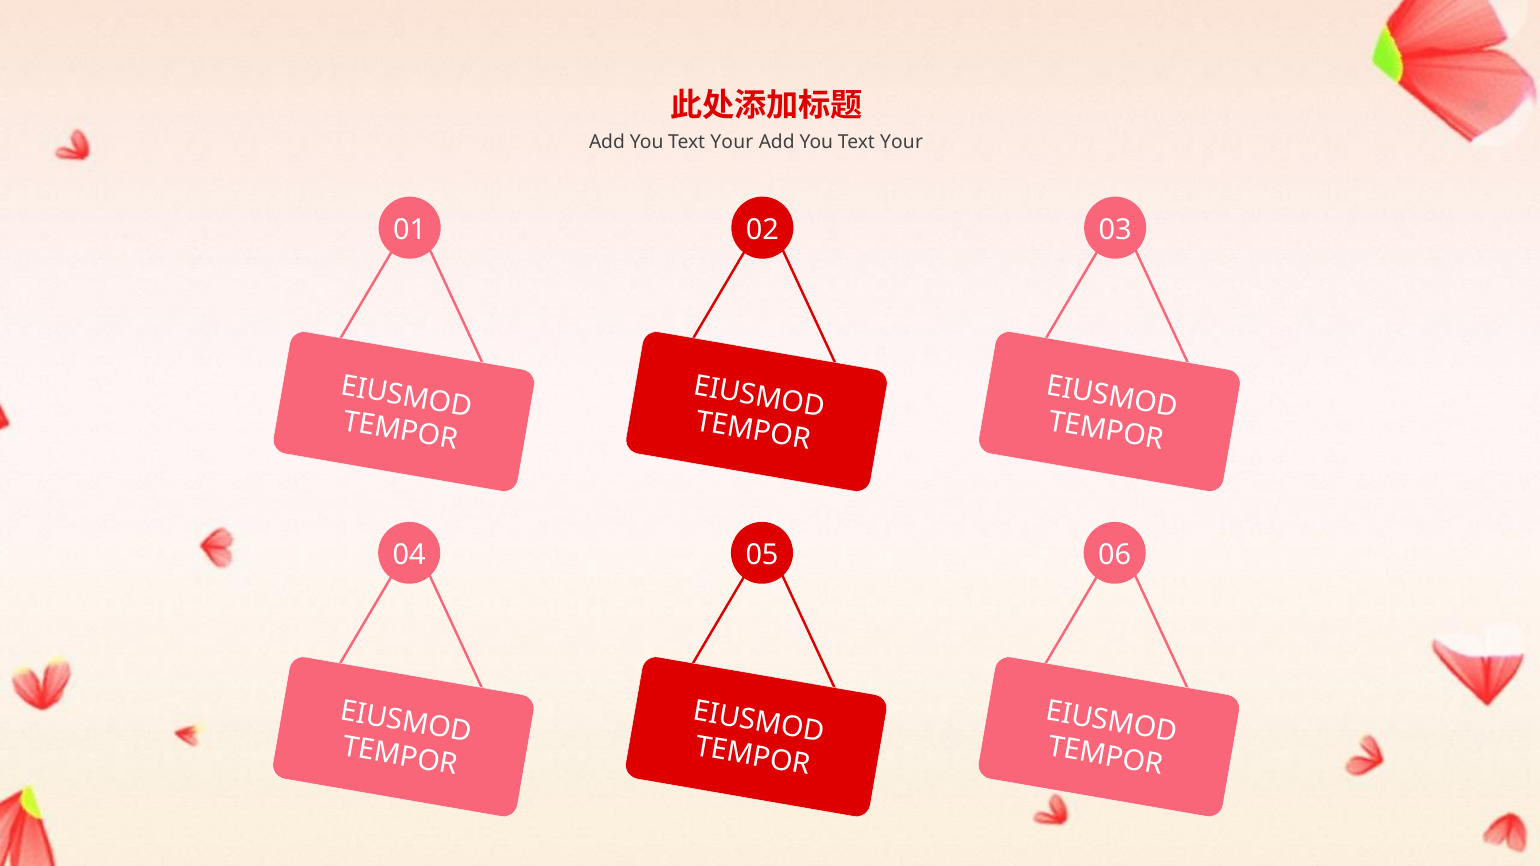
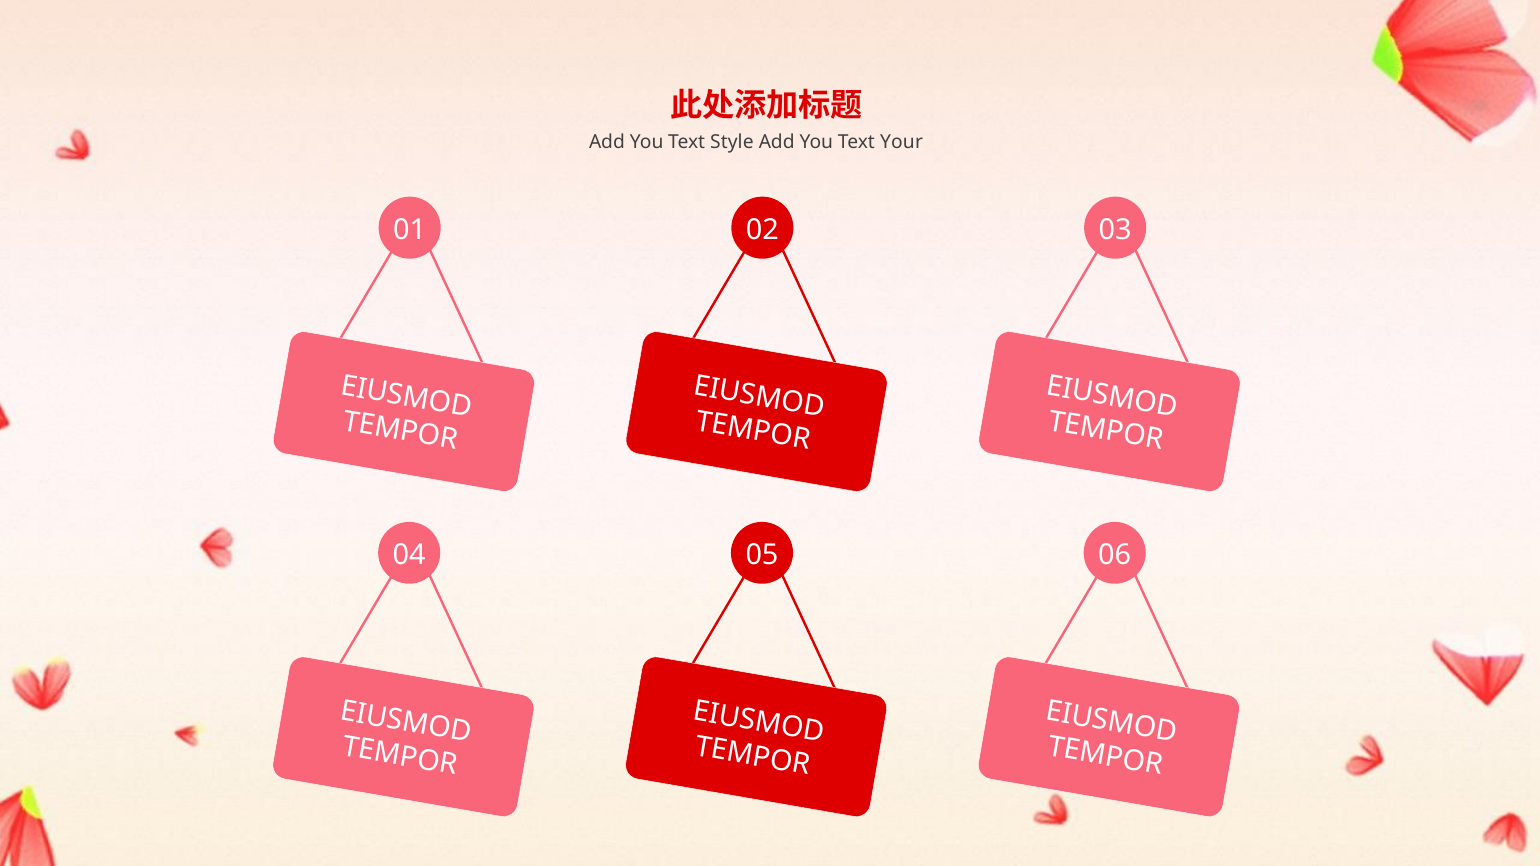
Your: Your -> Style (732, 142)
